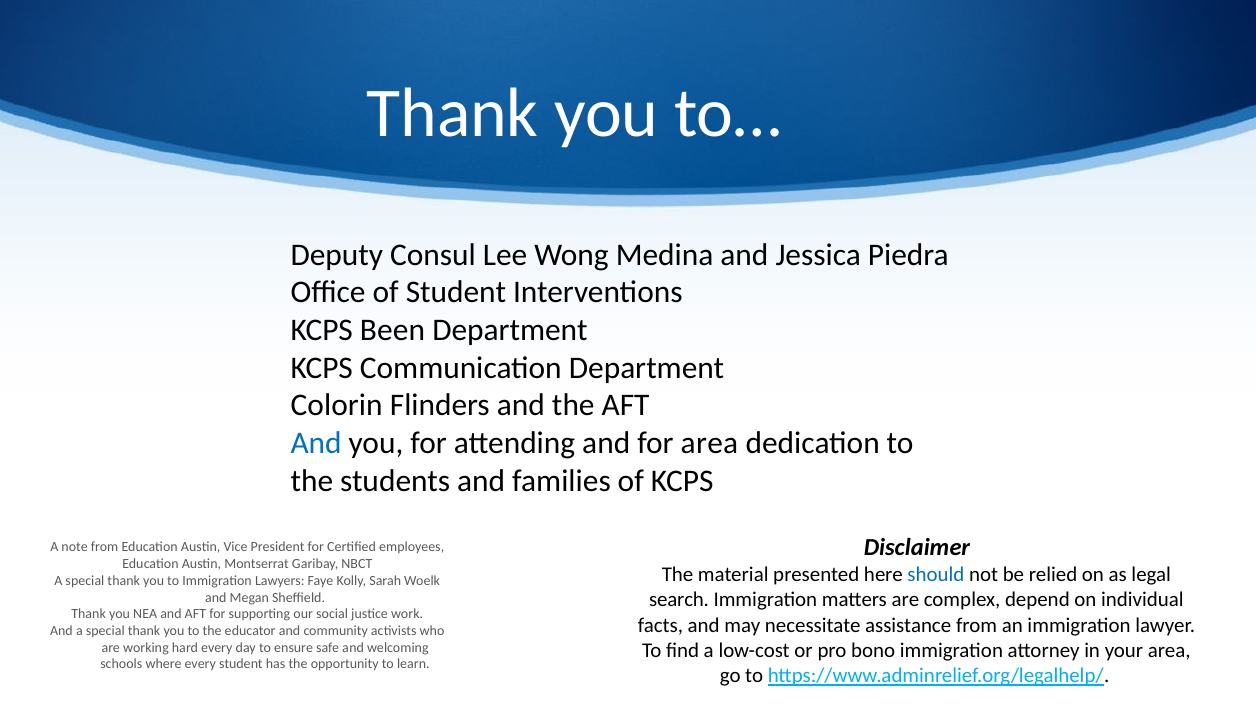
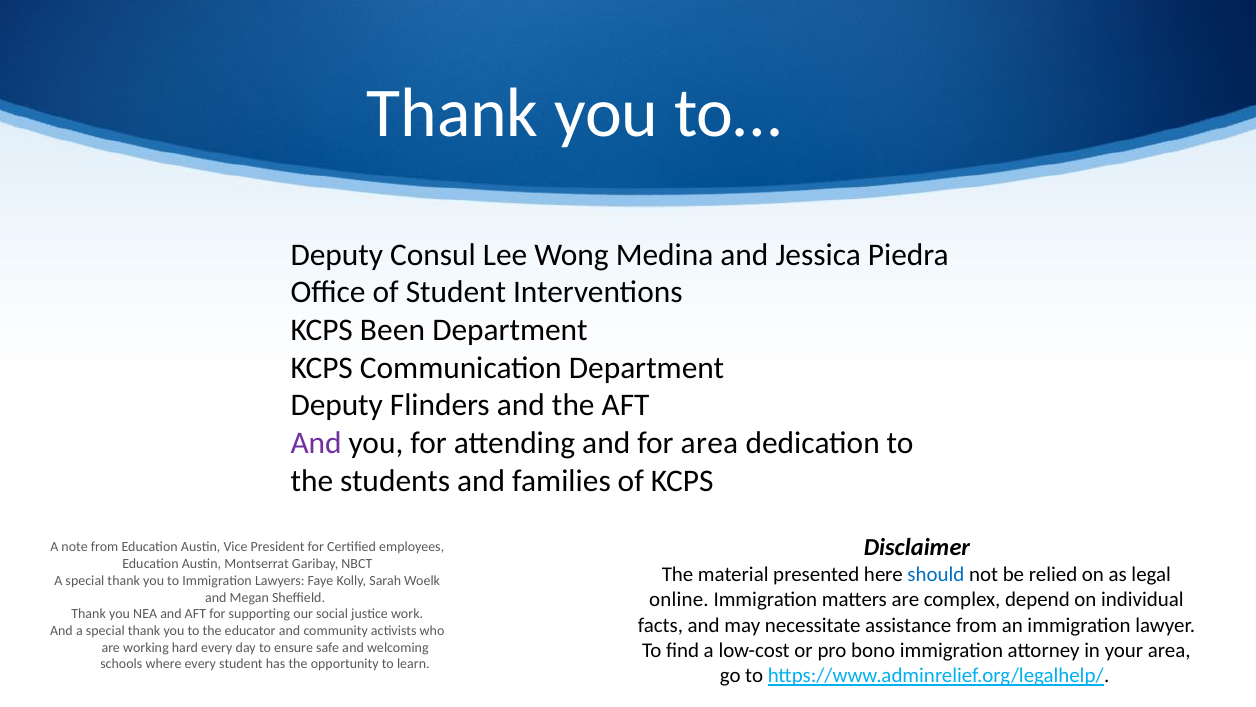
Colorin: Colorin -> Deputy (337, 405)
And colour: blue -> purple (316, 443)
search: search -> online (679, 600)
